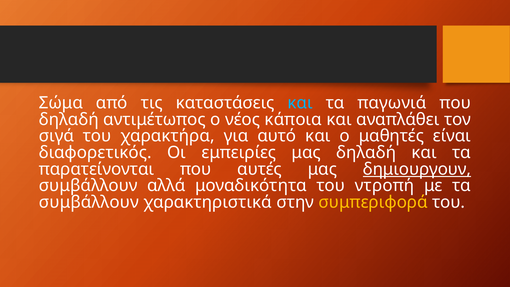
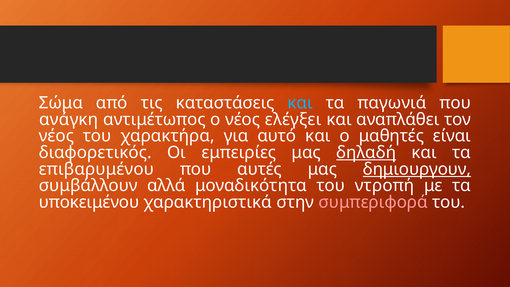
δηλαδή: δηλαδή -> ανάγκη (69, 119)
κάποια: κάποια -> ελέγξει (293, 119)
σιγά: σιγά -> νέος (56, 136)
δηλαδή underline: none -> present (366, 152)
παρατείνονται: παρατείνονται -> επιβαρυμένου (96, 169)
συμβάλλουν: συμβάλλουν -> υποκειμένου (89, 202)
συμπεριφορά colour: yellow -> pink (373, 202)
